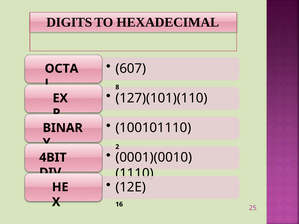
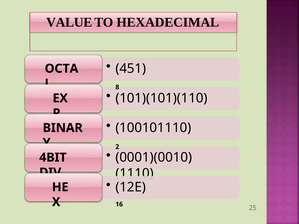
DIGITS: DIGITS -> VALUE (69, 22)
607: 607 -> 451 (131, 69)
127)(101)(110: 127)(101)(110 -> 101)(101)(110 (162, 98)
